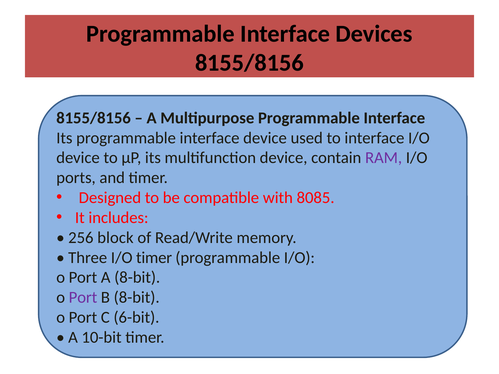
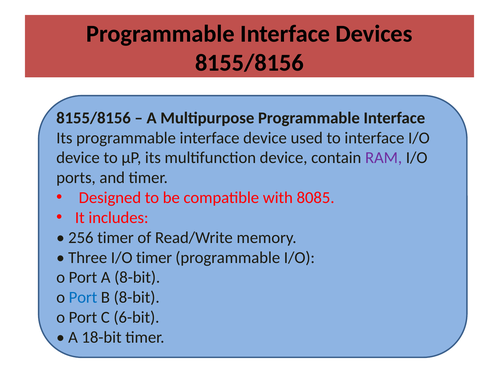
256 block: block -> timer (115, 238)
Port colour: purple -> blue (83, 298)
10-bit: 10-bit -> 18-bit (102, 338)
